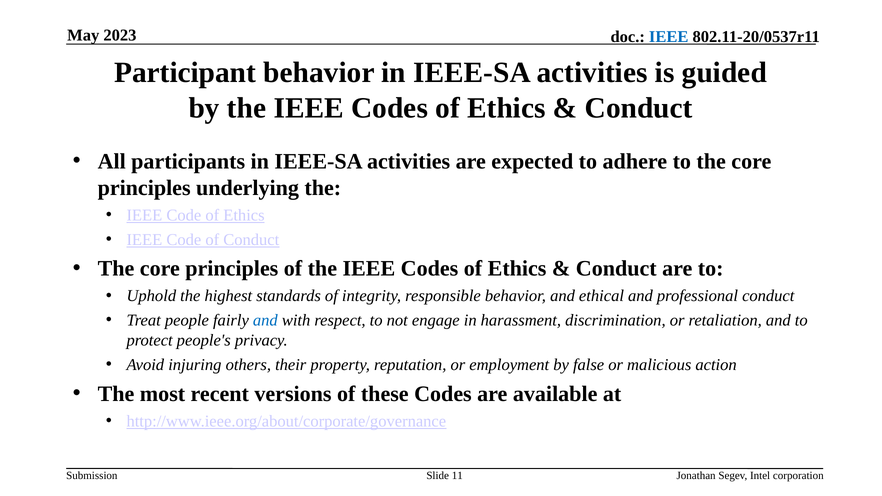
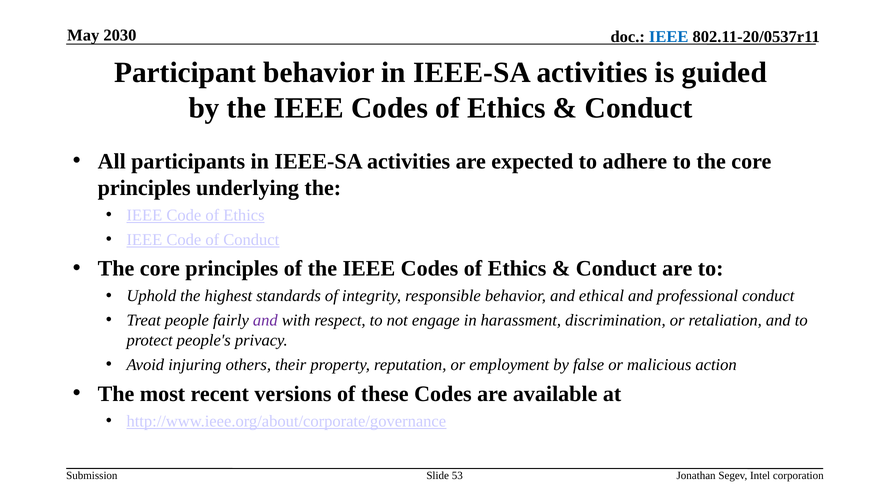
2023: 2023 -> 2030 (120, 35)
and colour: blue -> purple (265, 320)
11: 11 -> 53 (457, 476)
